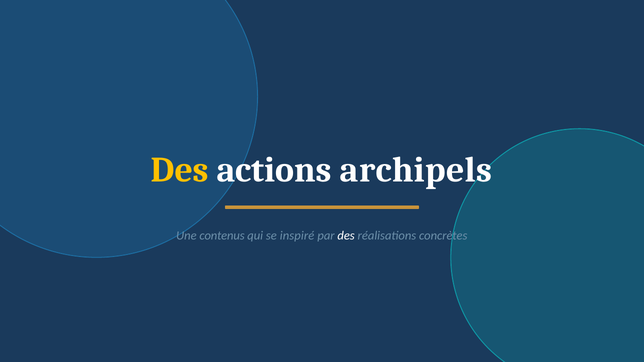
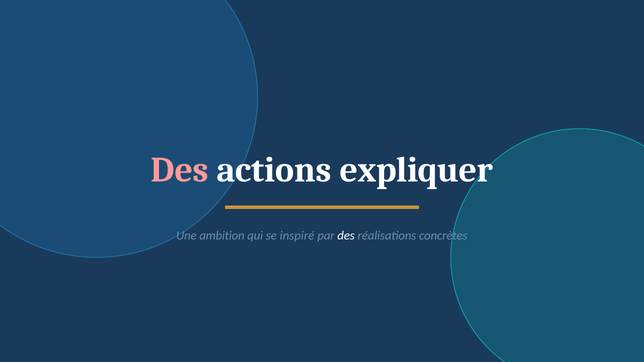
Des colour: yellow -> pink (180, 170)
archipels: archipels -> expliquer (416, 170)
contenus: contenus -> ambition (222, 236)
